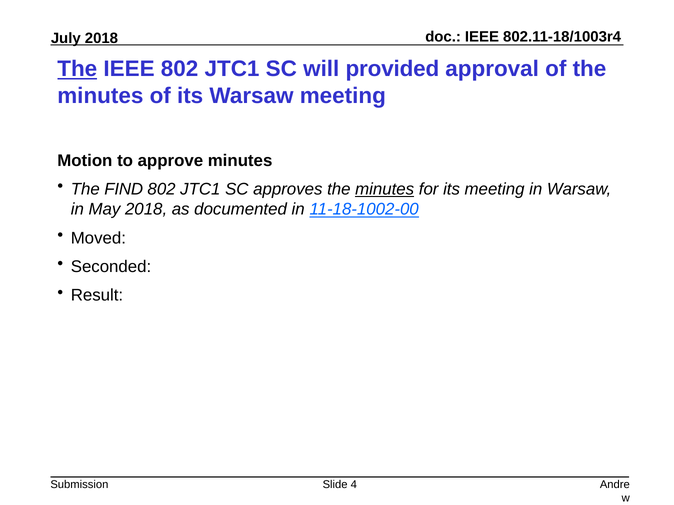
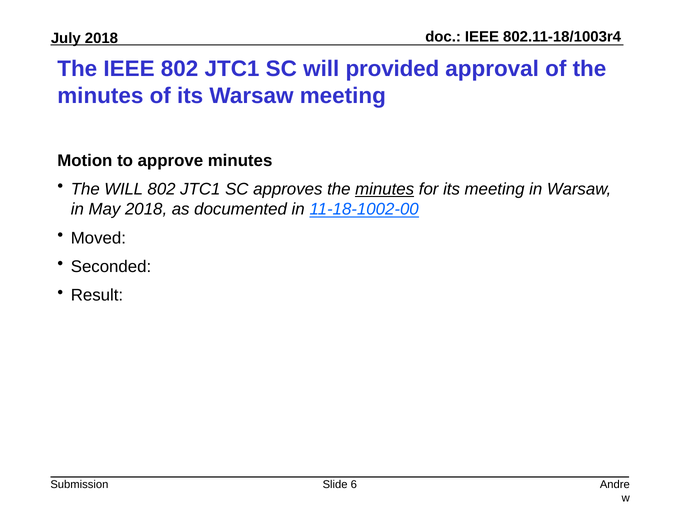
The underline: present -> none (77, 69)
The FIND: FIND -> WILL (124, 189)
4: 4 -> 6 (354, 485)
